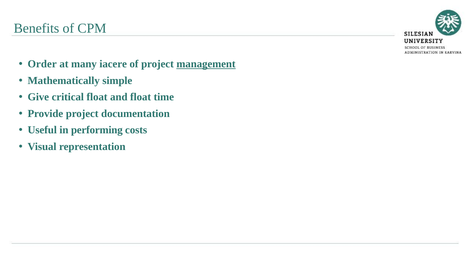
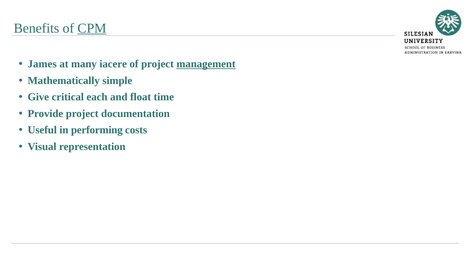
CPM underline: none -> present (92, 28)
Order: Order -> James (42, 64)
critical float: float -> each (97, 97)
